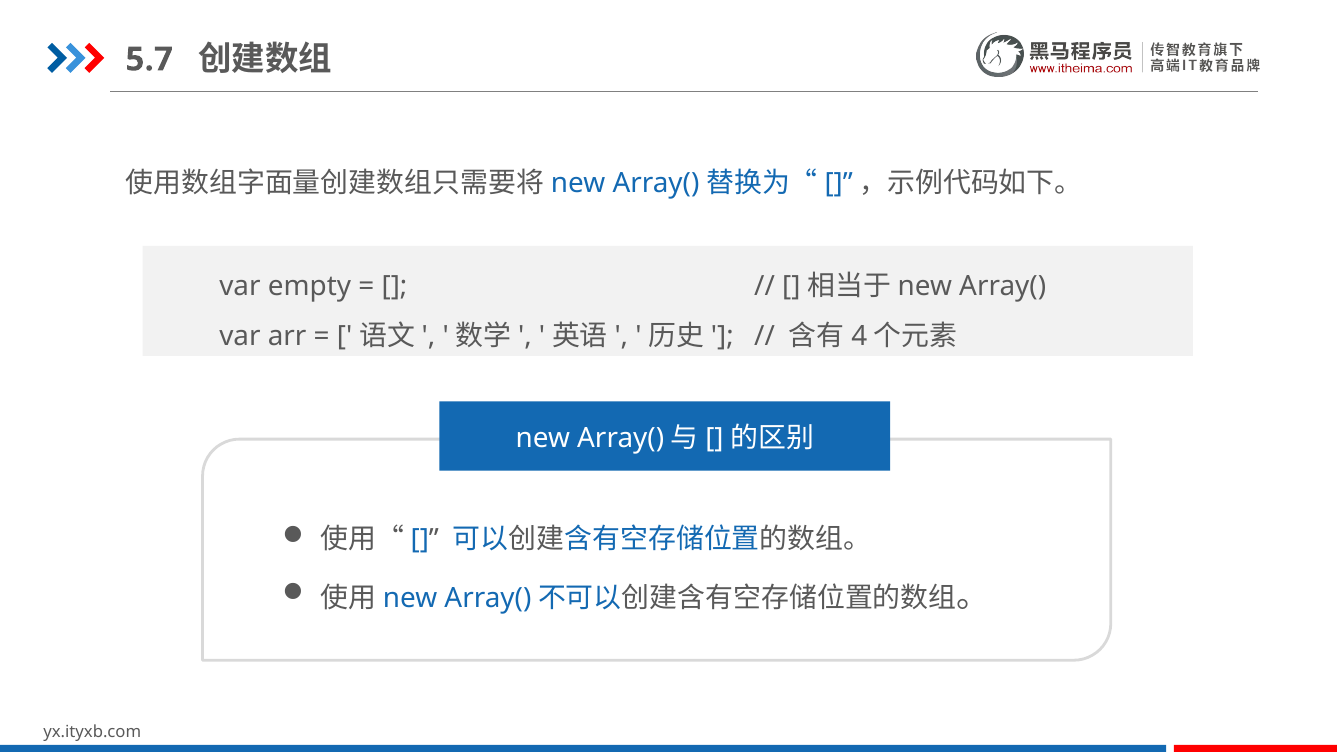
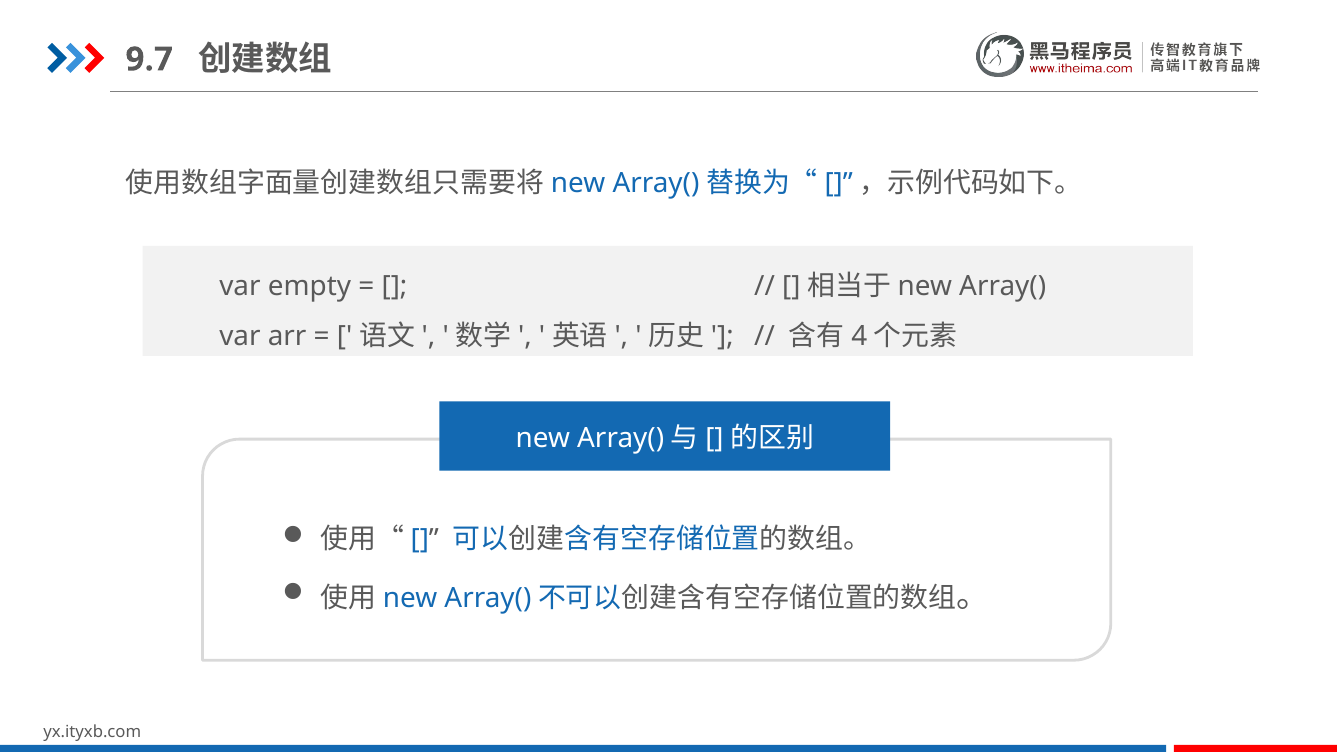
5.7: 5.7 -> 9.7 (149, 59)
